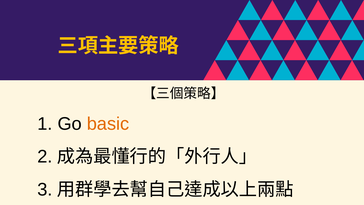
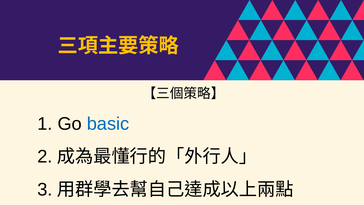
basic colour: orange -> blue (108, 124)
